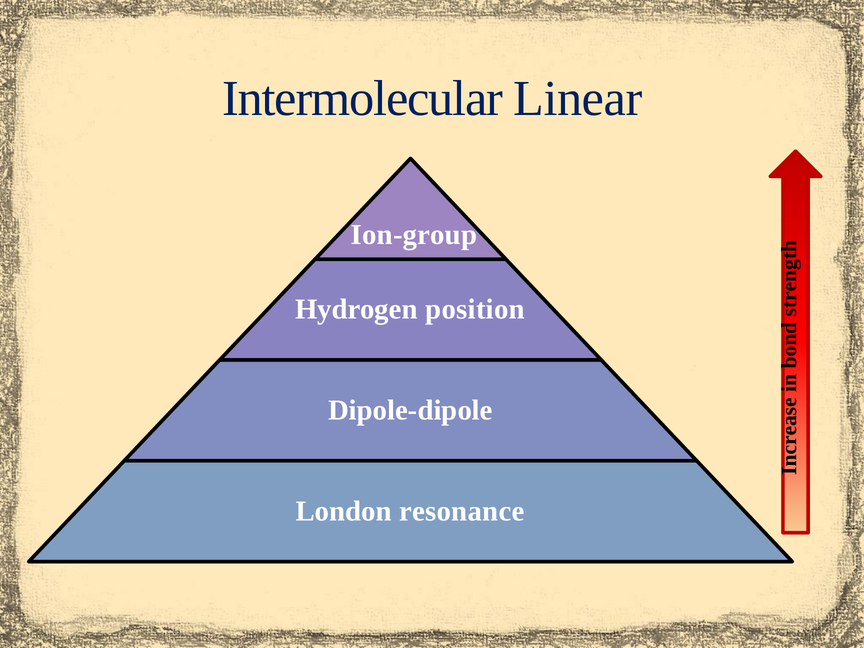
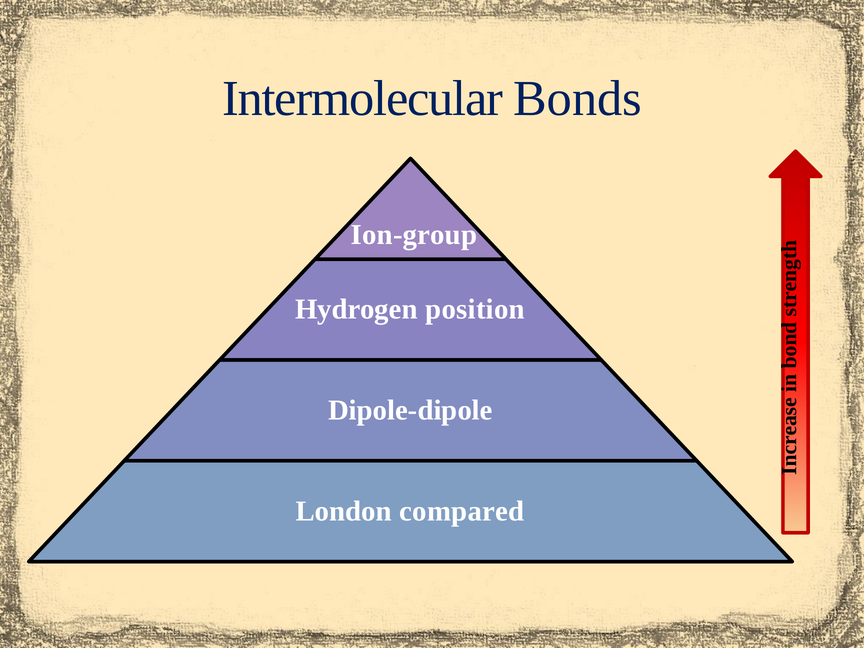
Linear: Linear -> Bonds (578, 99)
resonance: resonance -> compared (462, 511)
